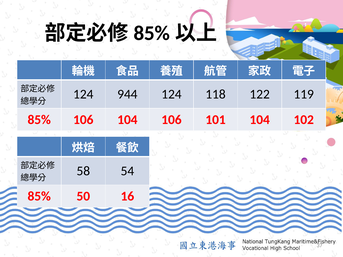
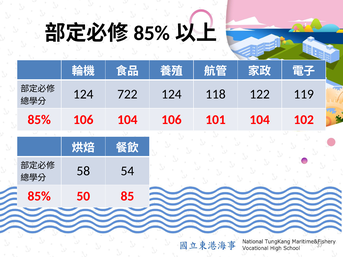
944: 944 -> 722 (127, 94)
16: 16 -> 85 (127, 196)
